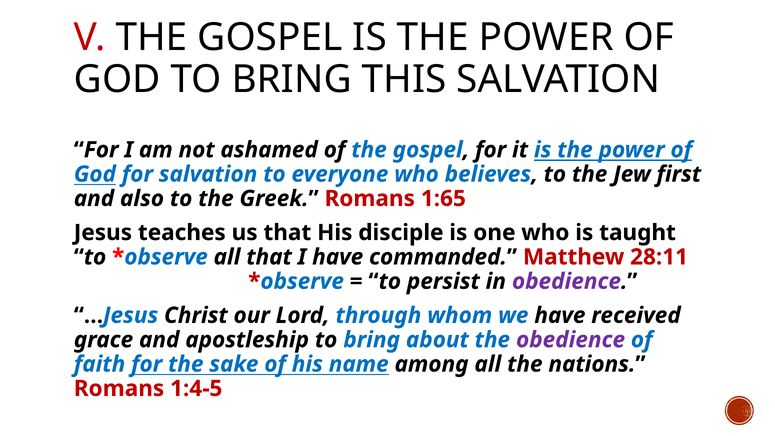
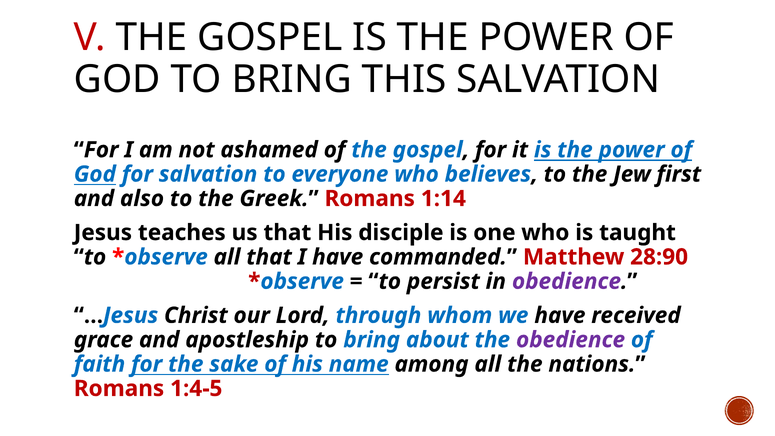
1:65: 1:65 -> 1:14 (443, 199)
28:11: 28:11 -> 28:90 (659, 257)
